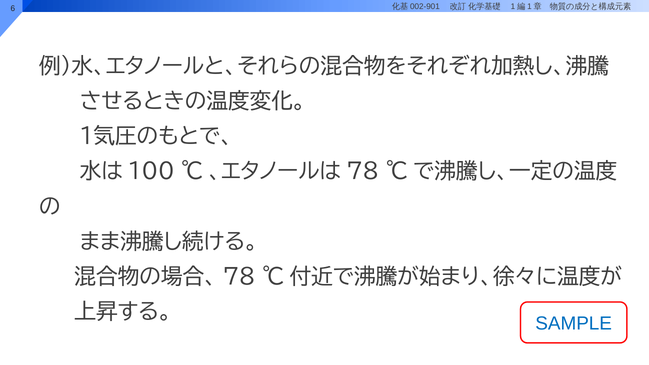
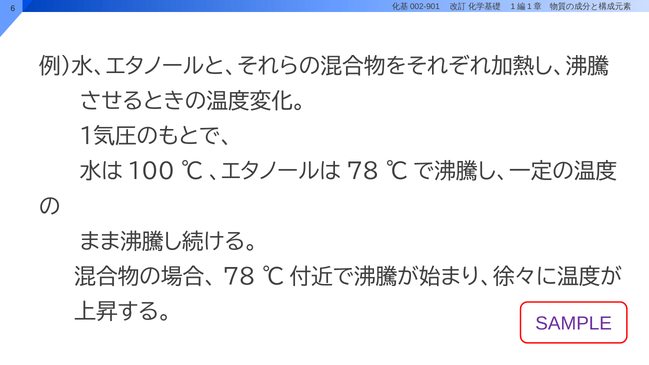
SAMPLE colour: blue -> purple (574, 324)
